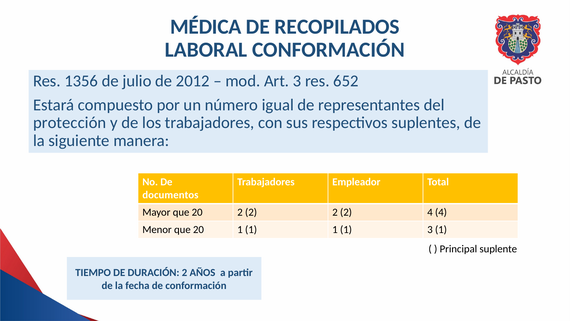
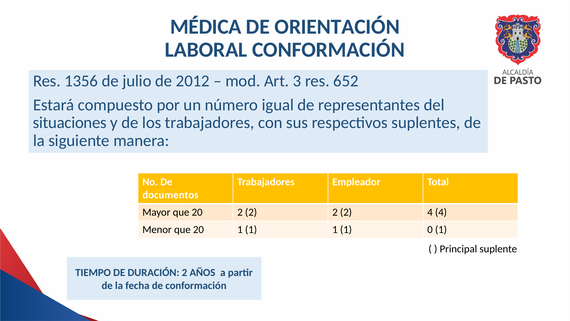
RECOPILADOS: RECOPILADOS -> ORIENTACIÓN (337, 27)
protección: protección -> situaciones (70, 123)
1 3: 3 -> 0 (430, 230)
